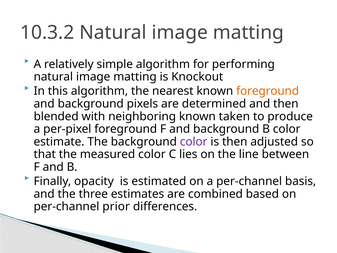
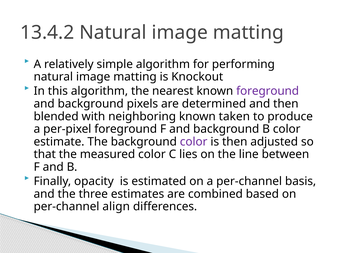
10.3.2: 10.3.2 -> 13.4.2 (47, 33)
foreground colour: orange -> purple (268, 91)
prior: prior -> align (116, 206)
